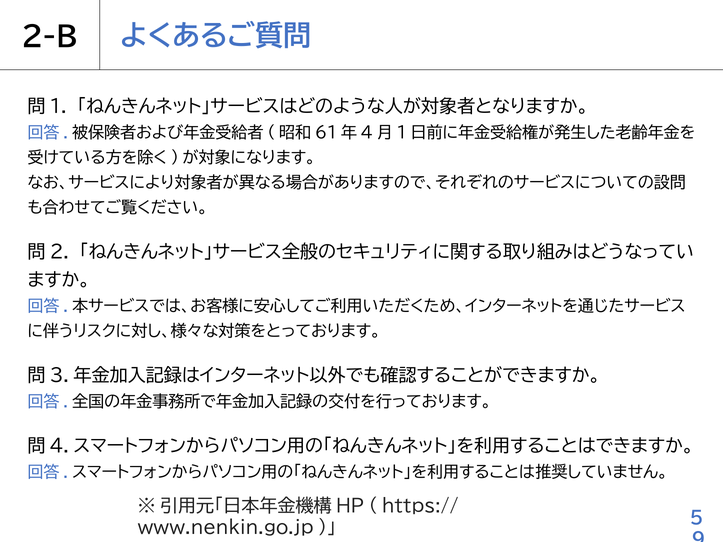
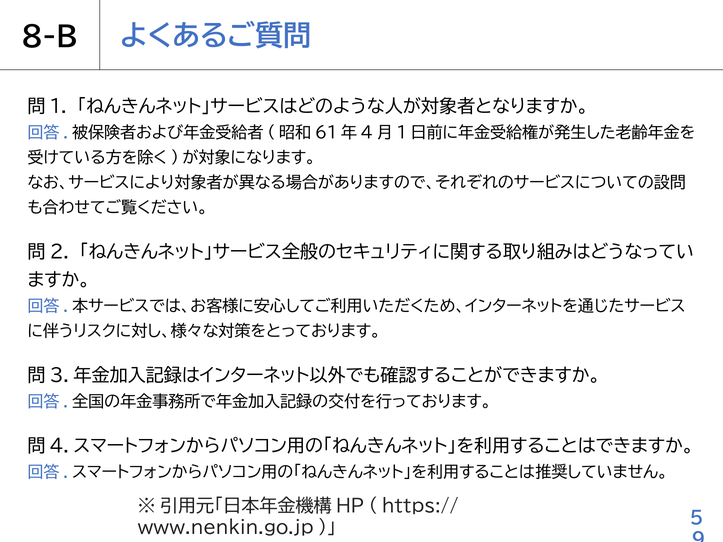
2-B: 2-B -> 8-B (50, 37)
